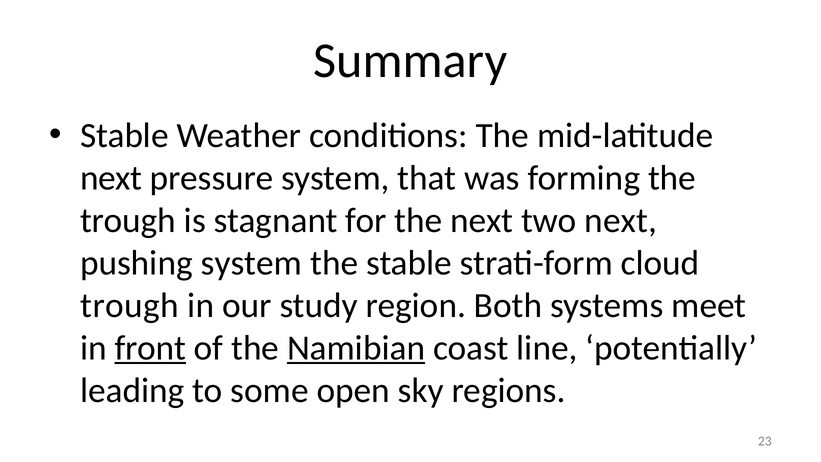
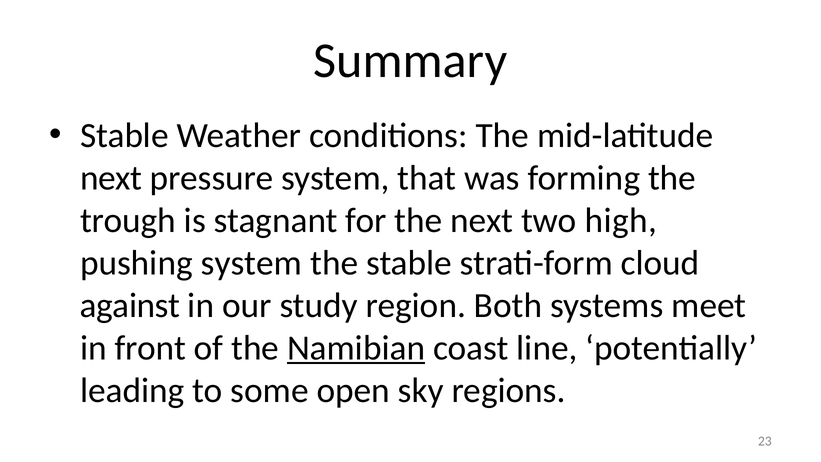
two next: next -> high (621, 220)
trough: trough -> against (130, 305)
front underline: present -> none (150, 348)
